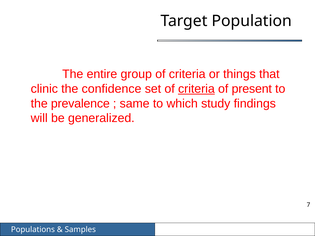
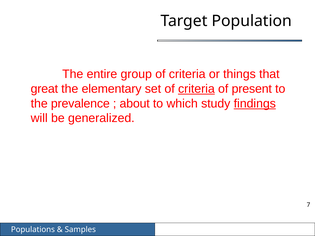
clinic: clinic -> great (44, 89)
confidence: confidence -> elementary (112, 89)
same: same -> about (135, 104)
findings underline: none -> present (255, 104)
